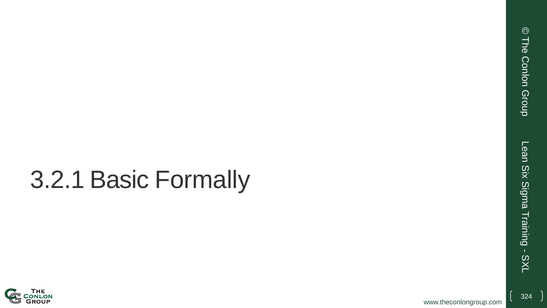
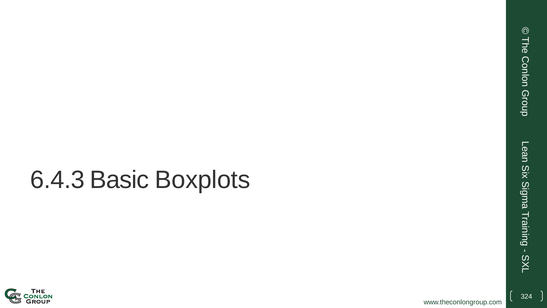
3.2.1: 3.2.1 -> 6.4.3 (58, 180)
Formally: Formally -> Boxplots (203, 180)
